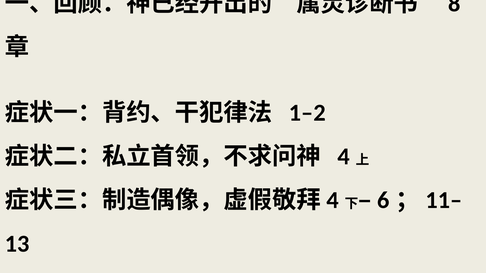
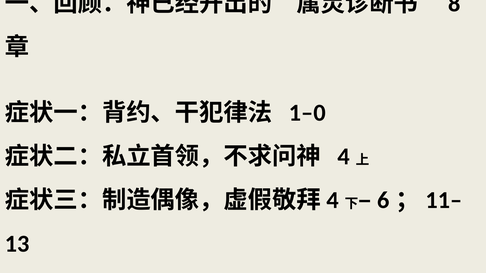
1–2: 1–2 -> 1–0 (307, 113)
